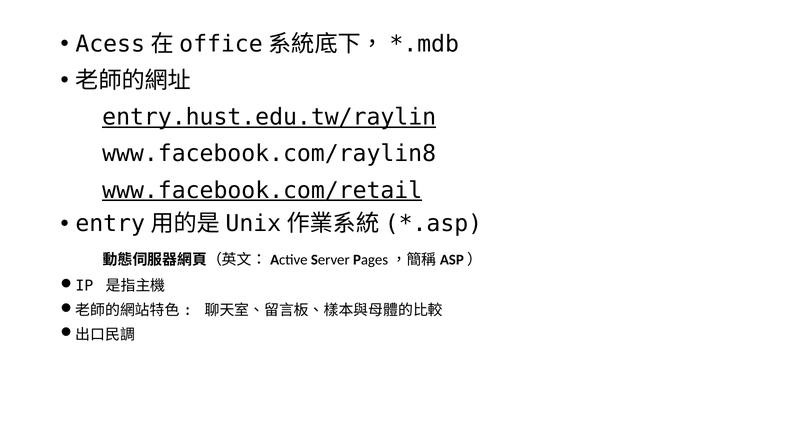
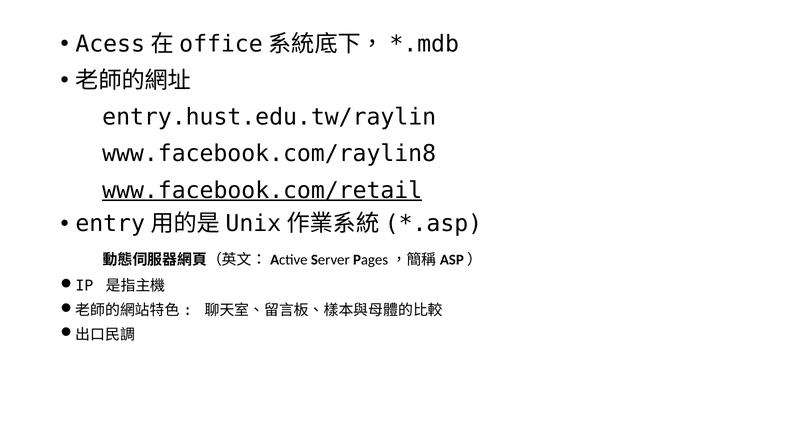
entry.hust.edu.tw/raylin underline: present -> none (269, 117)
